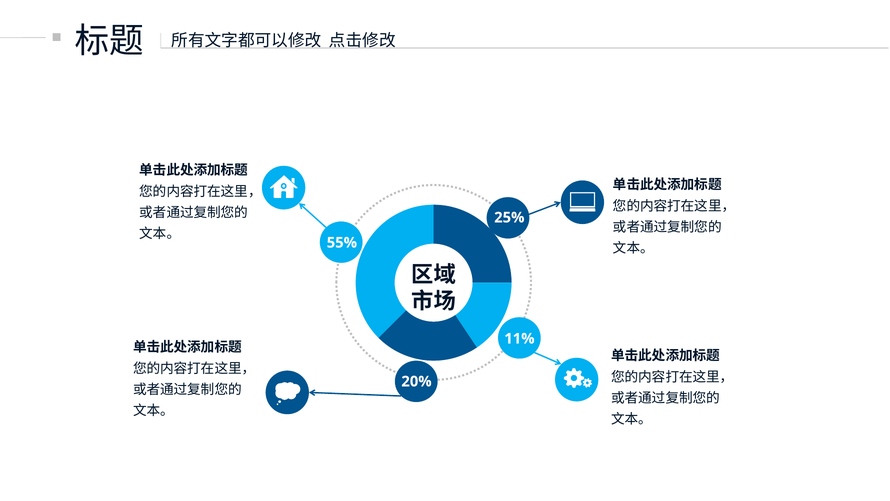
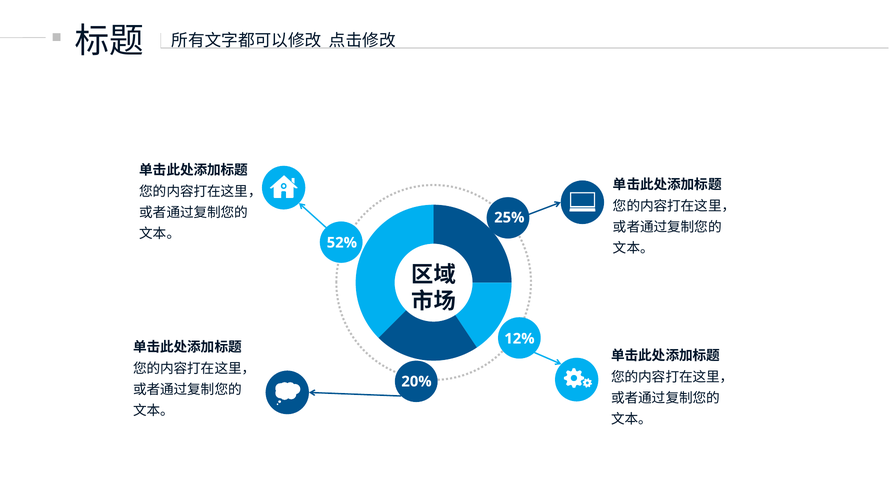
55%: 55% -> 52% (342, 242)
11%: 11% -> 12% (519, 338)
